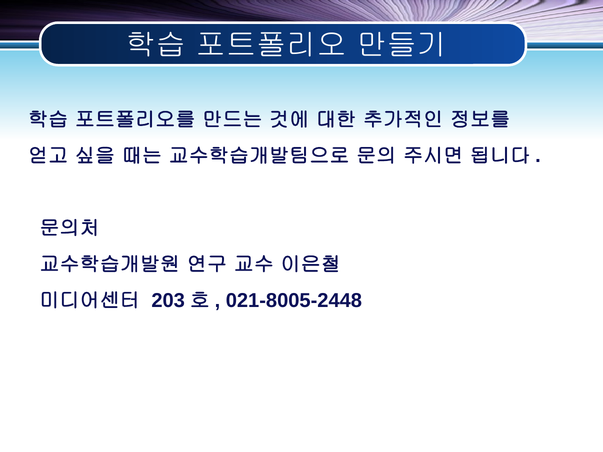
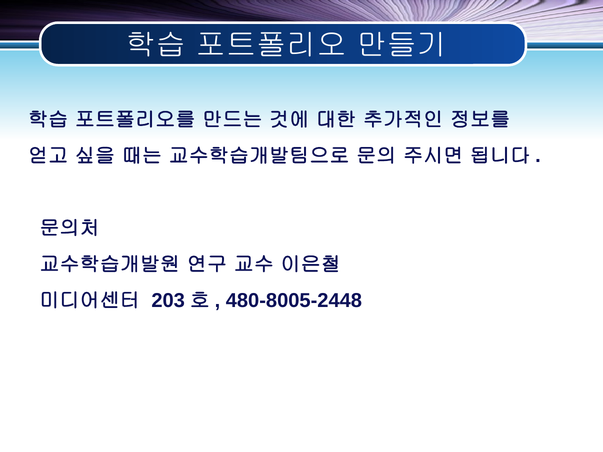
021-8005-2448: 021-8005-2448 -> 480-8005-2448 (294, 301)
